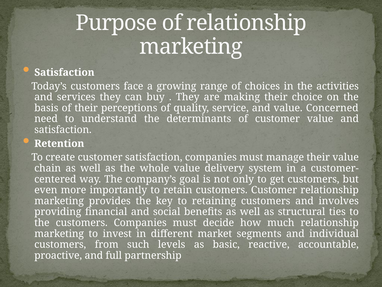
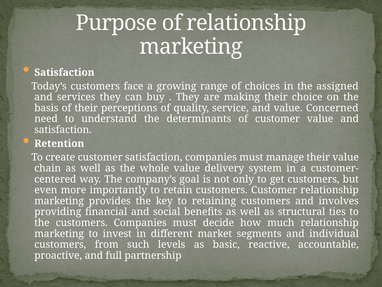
activities: activities -> assigned (337, 86)
